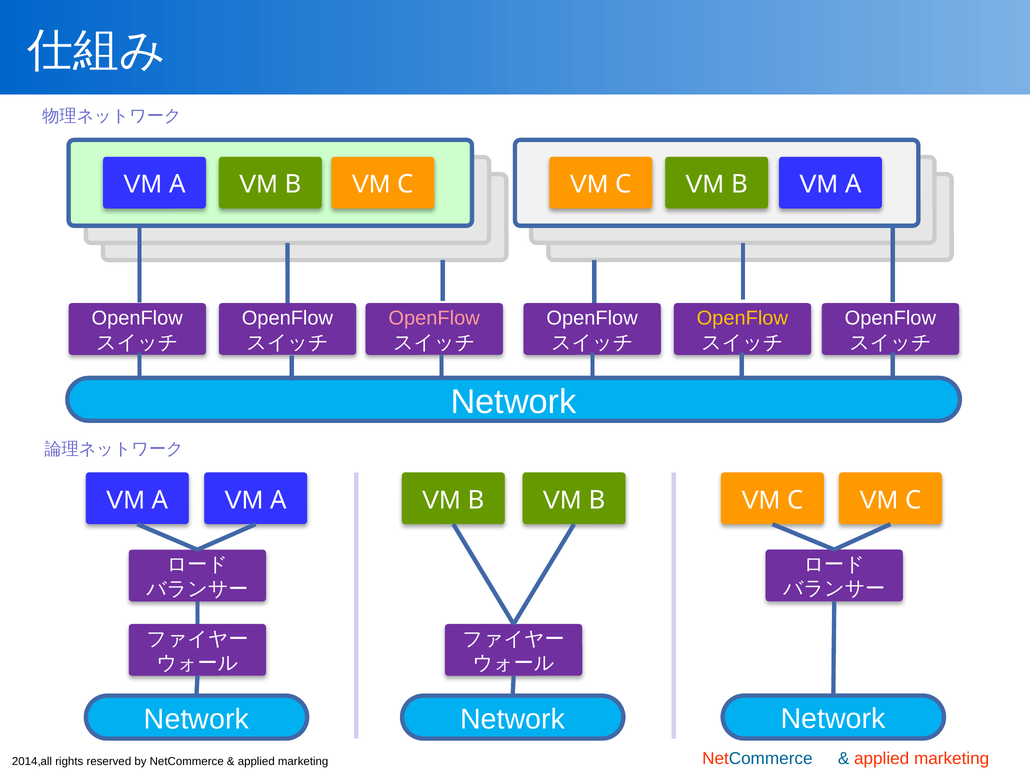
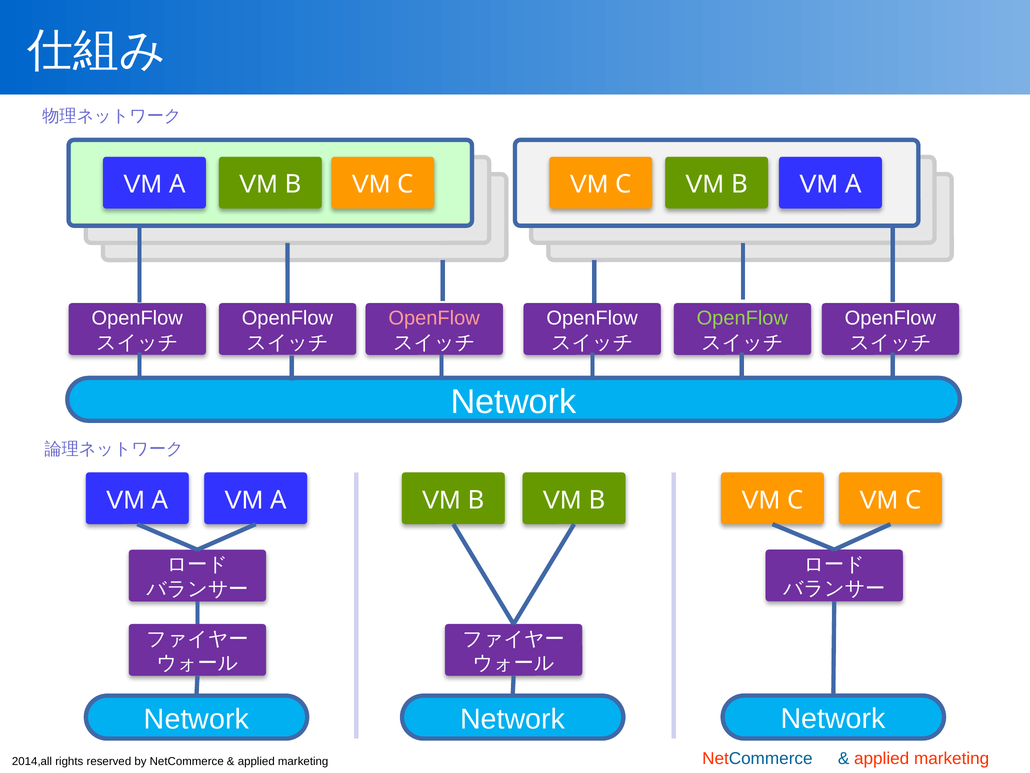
OpenFlow colour: yellow -> light green (742, 318)
